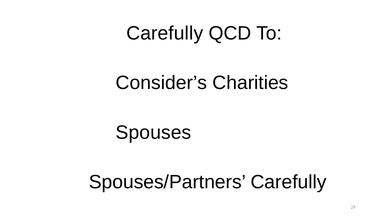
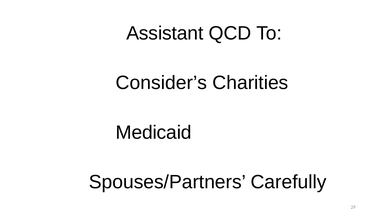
Carefully: Carefully -> Assistant (165, 33)
Spouses: Spouses -> Medicaid (154, 132)
